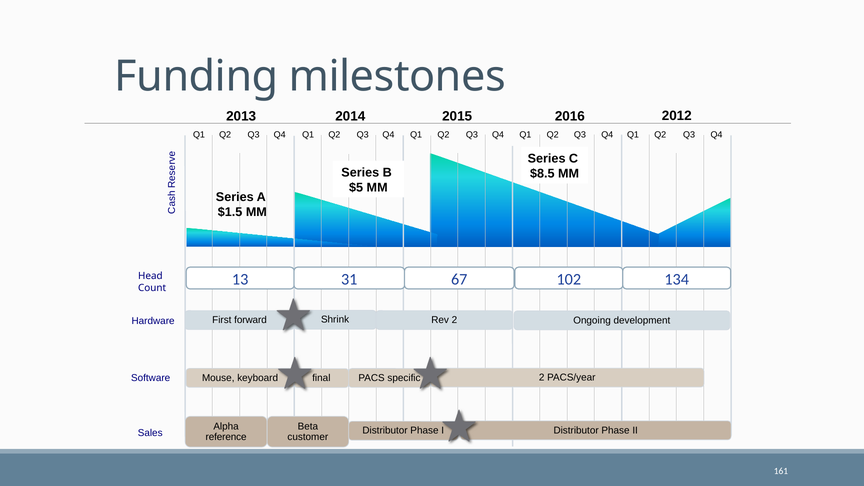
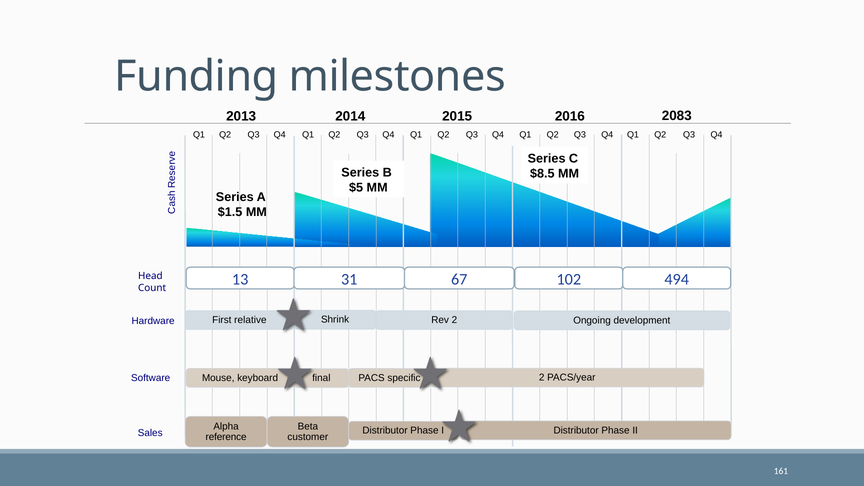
2012: 2012 -> 2083 (677, 116)
134: 134 -> 494 (677, 279)
forward: forward -> relative (250, 320)
